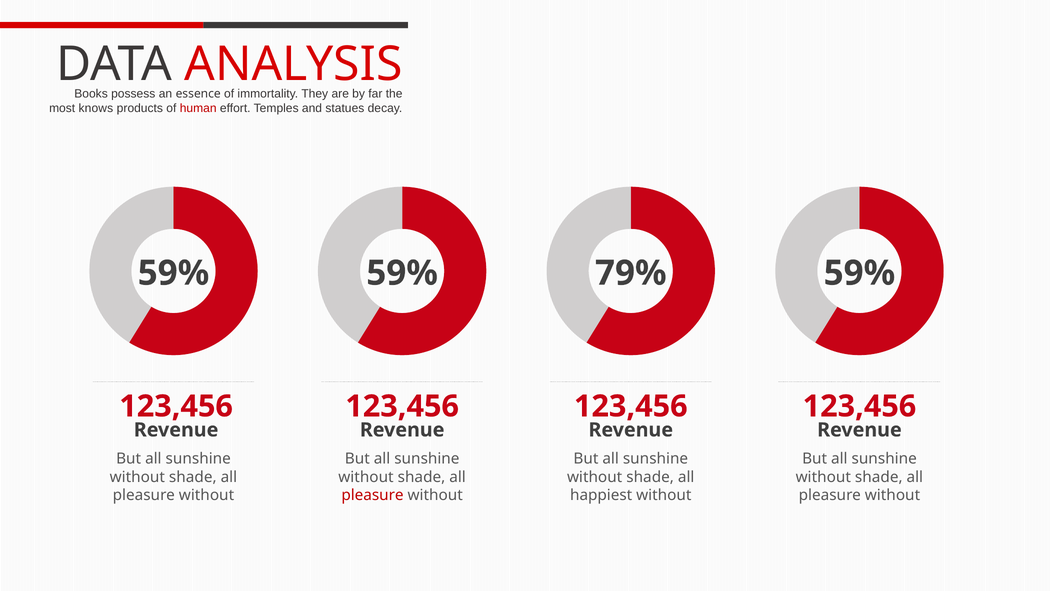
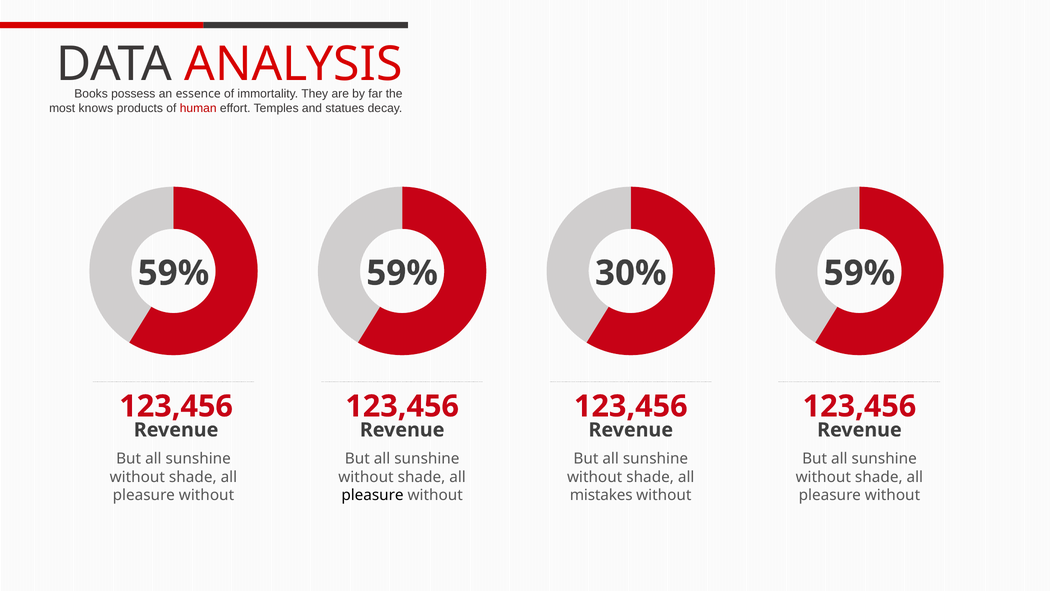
79%: 79% -> 30% (631, 273)
pleasure colour: red -> black (372, 495)
happiest: happiest -> mistakes (601, 495)
